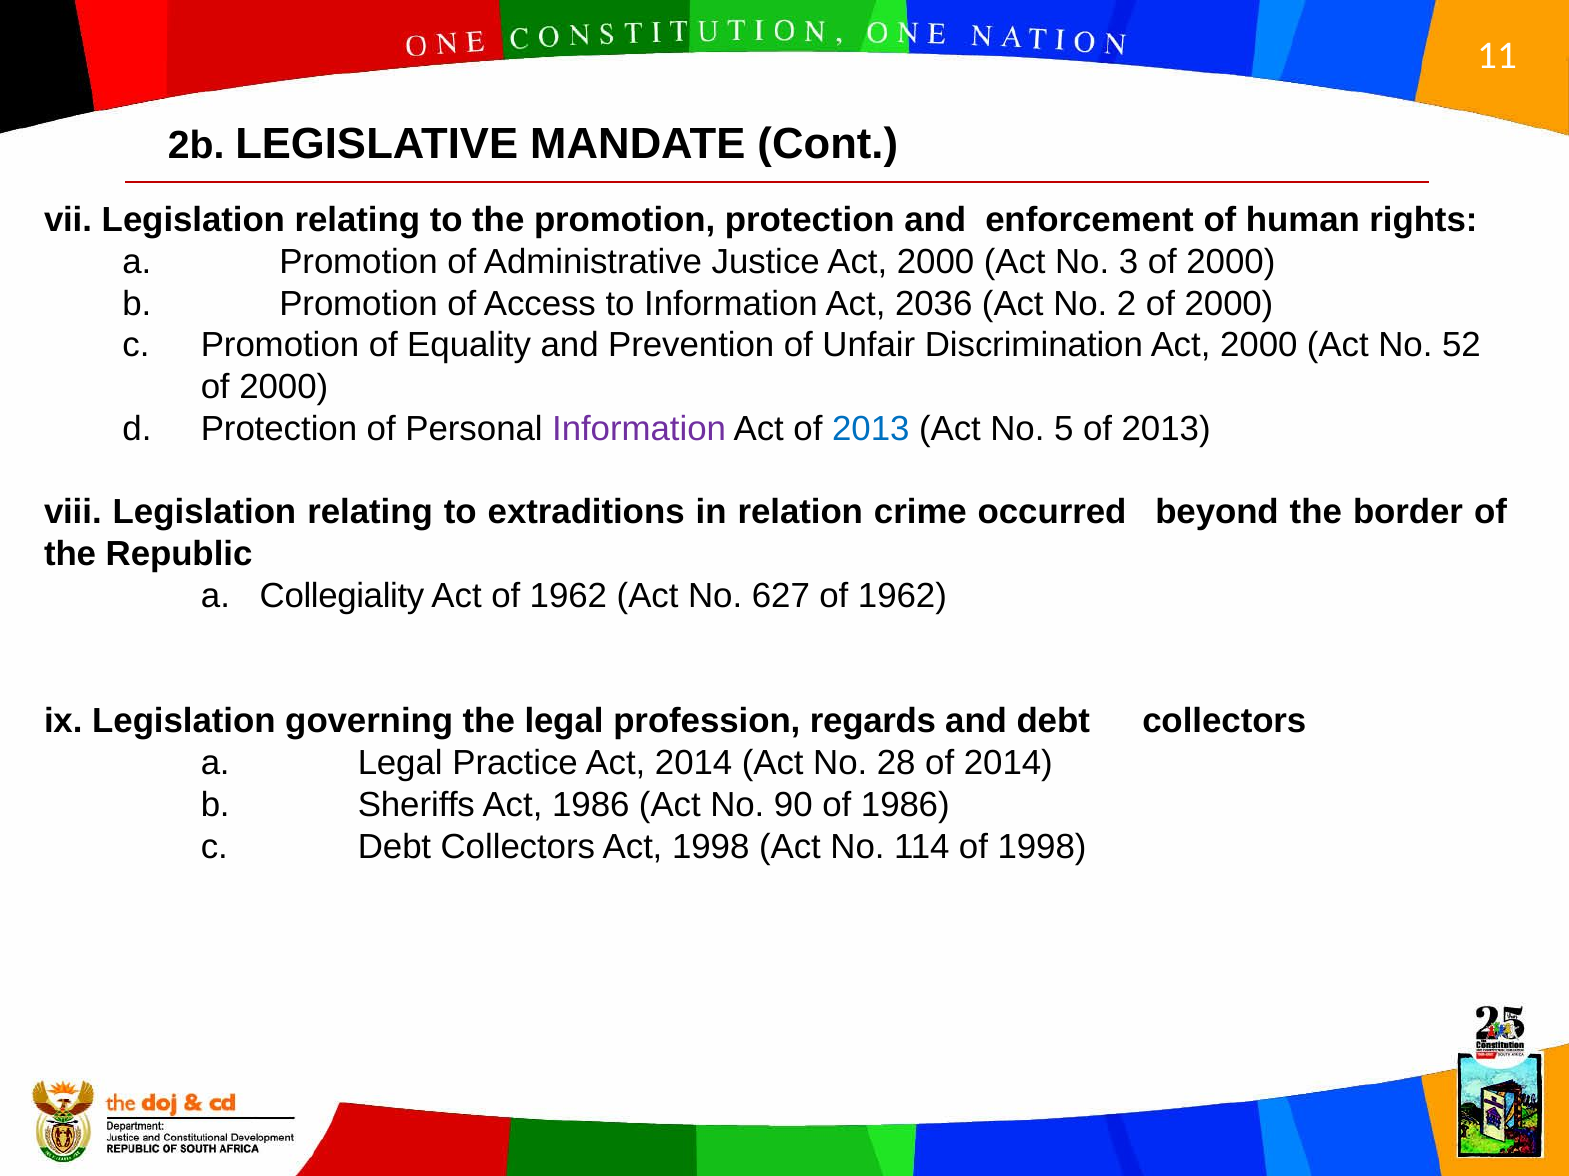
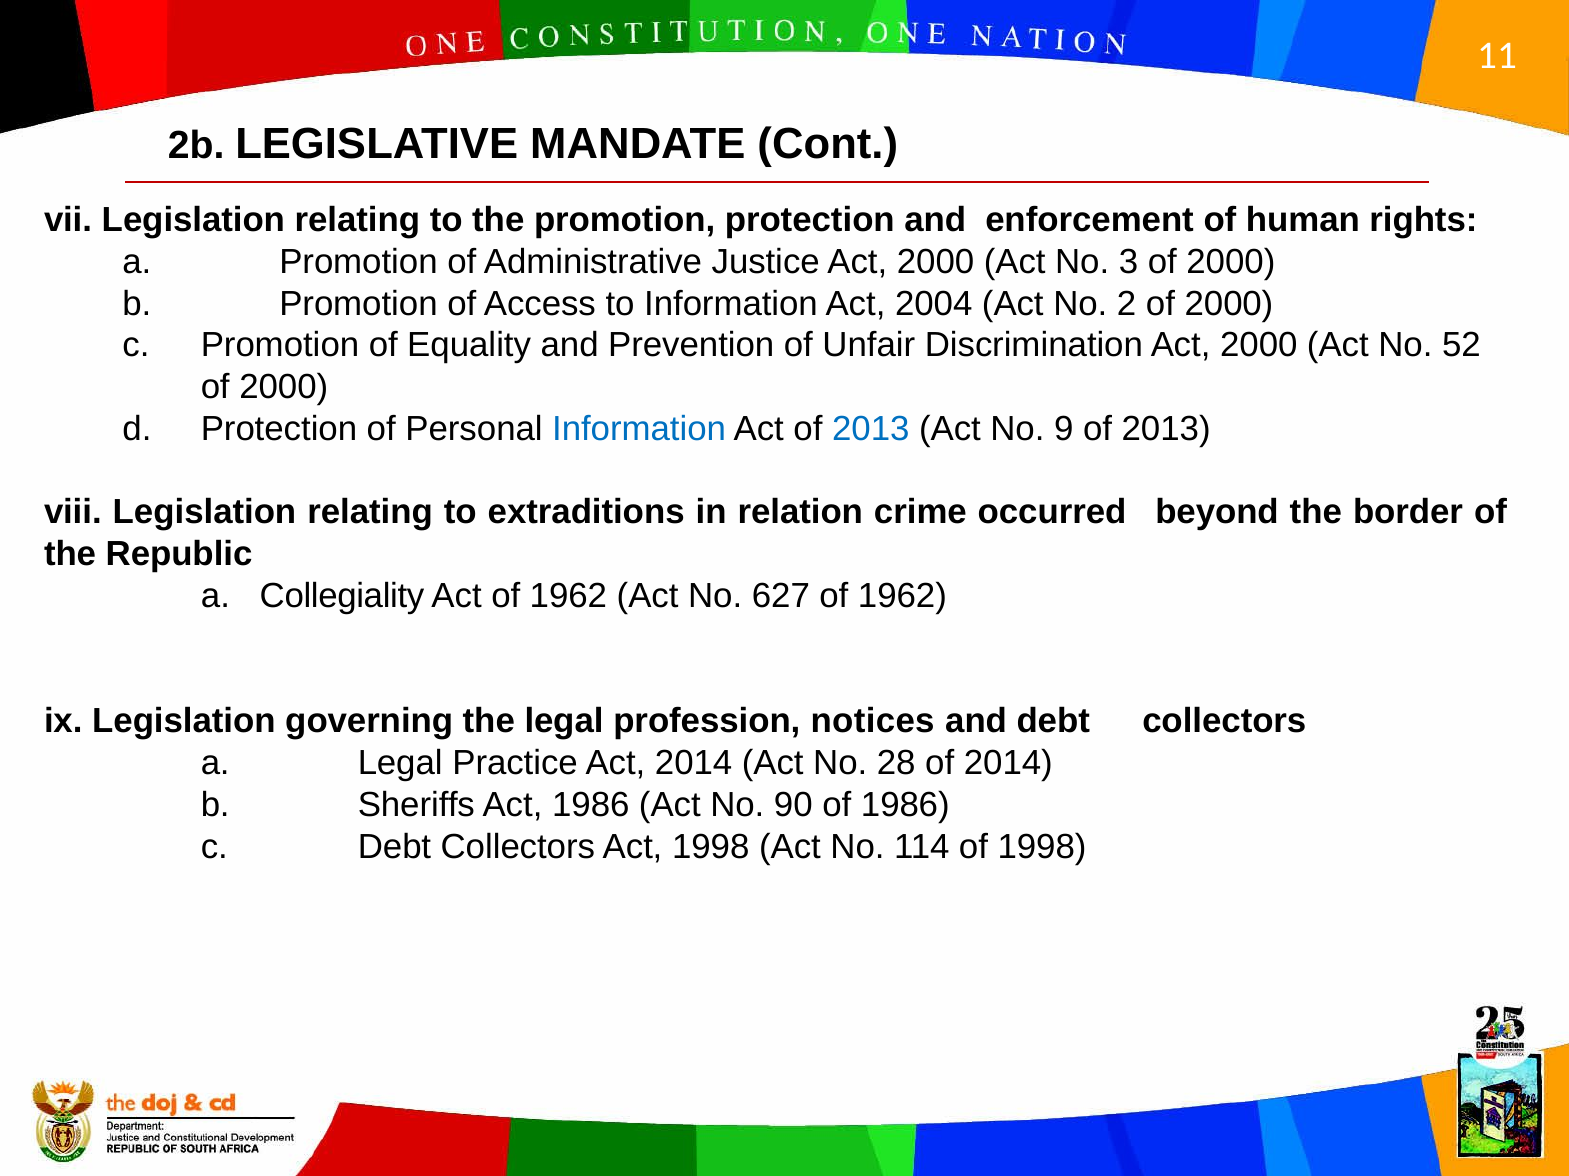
2036: 2036 -> 2004 (934, 304)
Information colour: purple -> blue (639, 429)
5: 5 -> 9 (1064, 429)
regards: regards -> notices (873, 722)
